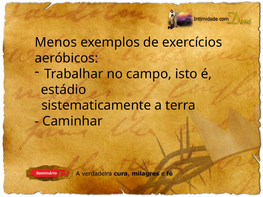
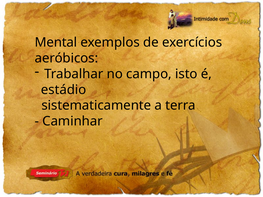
Menos: Menos -> Mental (56, 42)
